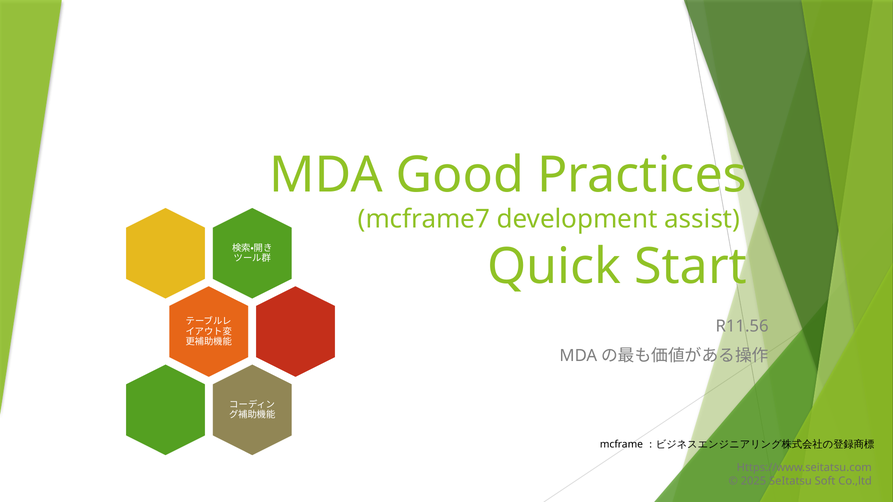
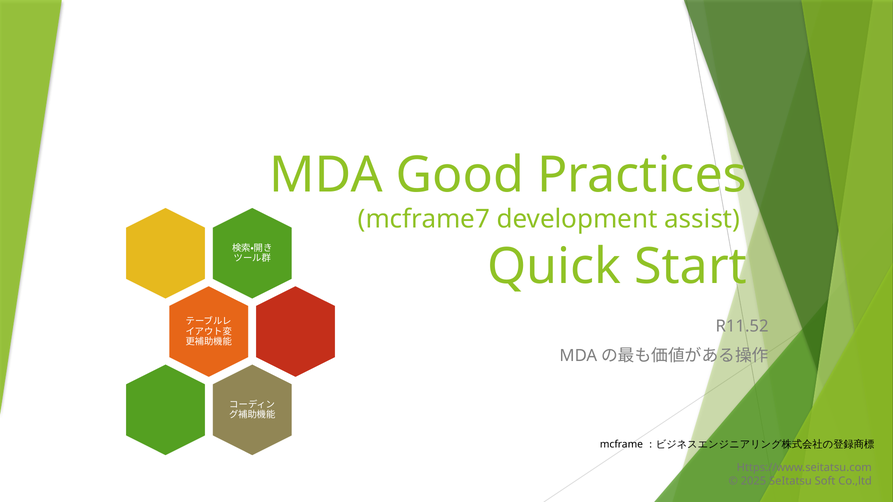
R11.56: R11.56 -> R11.52 (742, 327)
